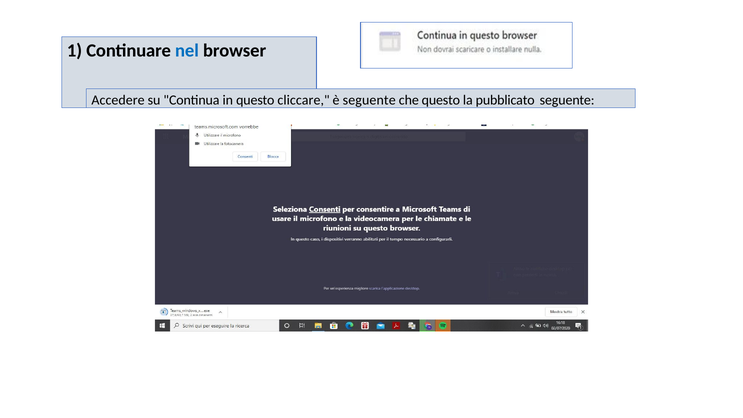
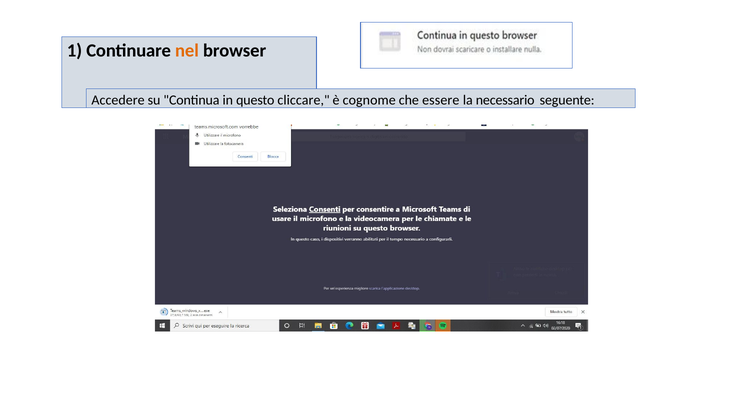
nel colour: blue -> orange (187, 50)
è seguente: seguente -> cognome (369, 100)
che questo: questo -> essere (441, 100)
pubblicato: pubblicato -> necessario (505, 100)
